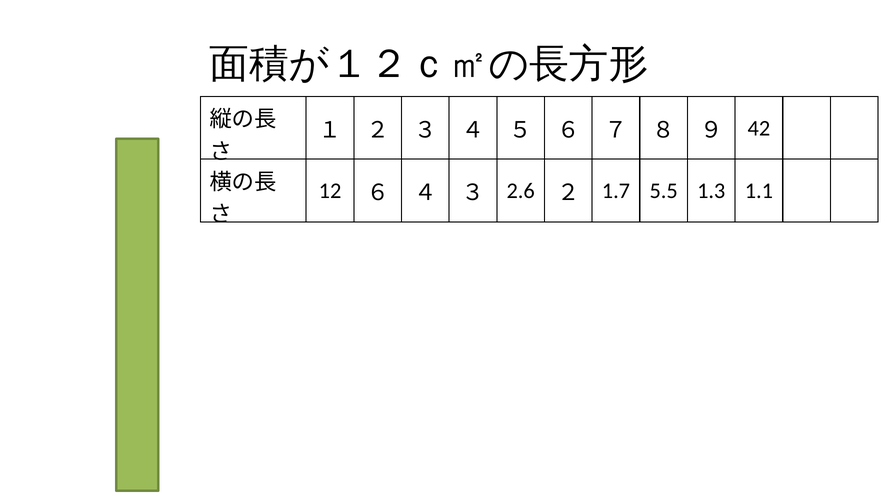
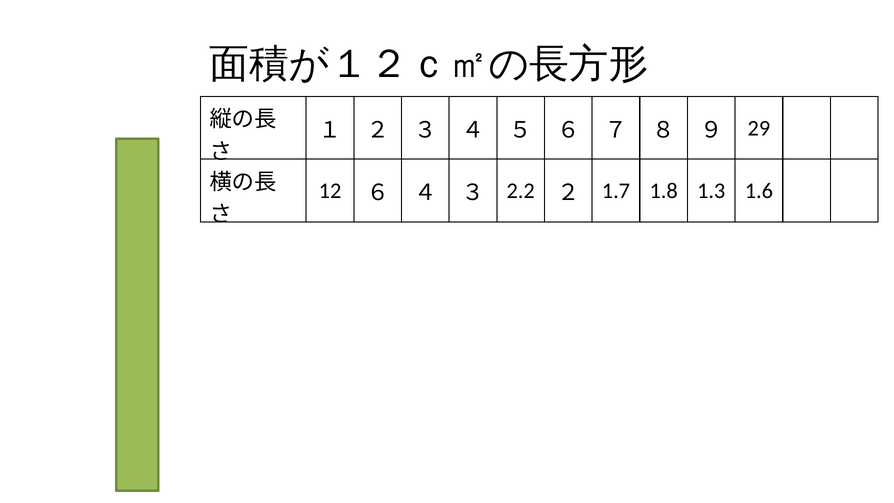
42: 42 -> 29 (759, 128)
2.6: 2.6 -> 2.2 (521, 191)
5.5: 5.5 -> 1.8 (664, 191)
1.1: 1.1 -> 1.6 (759, 191)
